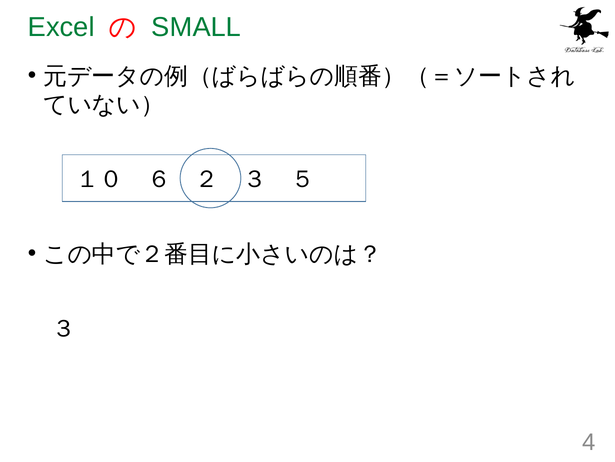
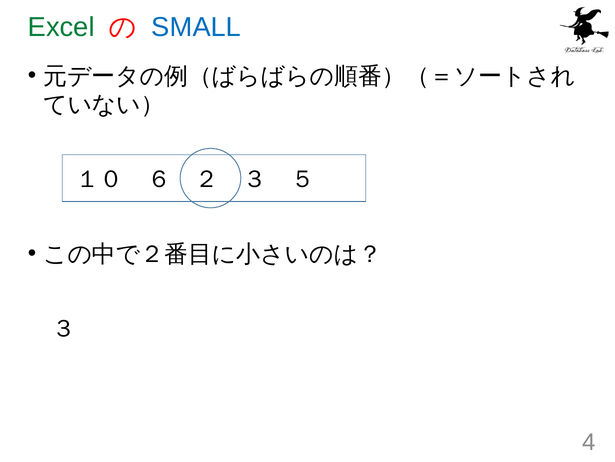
SMALL colour: green -> blue (196, 27)
